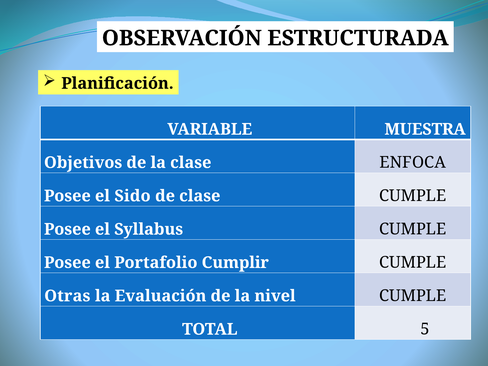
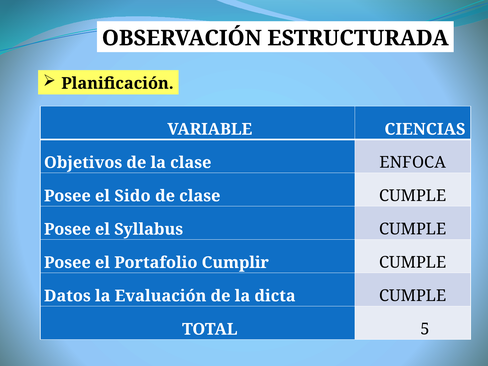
MUESTRA: MUESTRA -> CIENCIAS (425, 129)
Otras: Otras -> Datos (67, 296)
nivel: nivel -> dicta (275, 296)
